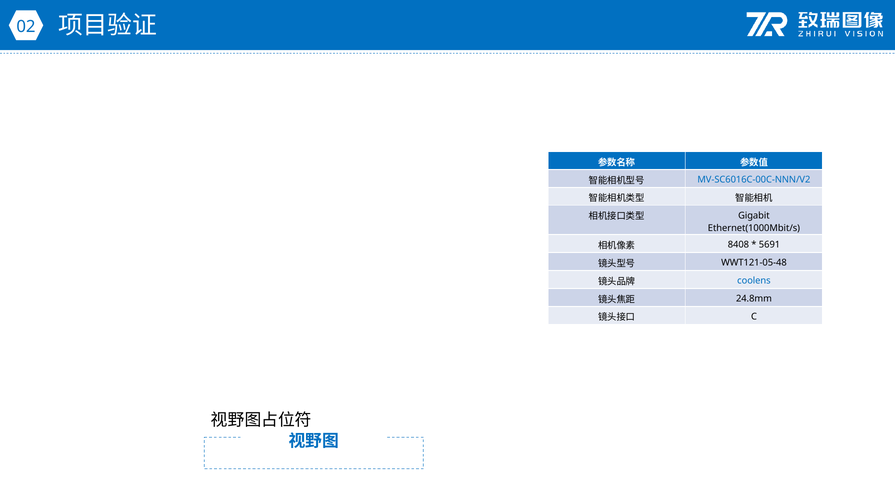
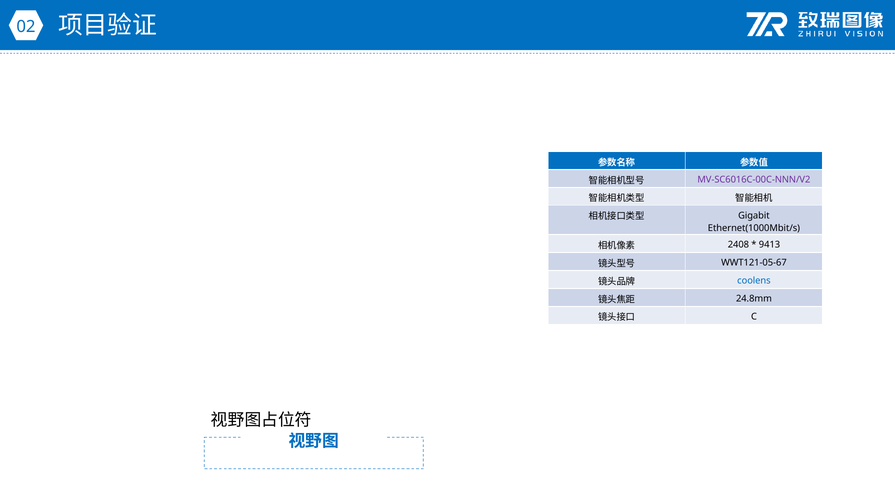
MV-SC6016C-00C-NNN/V2 colour: blue -> purple (754, 179)
8408: 8408 -> 2408 (738, 244)
5691: 5691 -> 9413 (770, 244)
WWT121-05-48: WWT121-05-48 -> WWT121-05-67 (754, 262)
